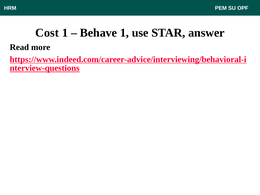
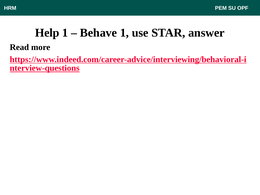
Cost: Cost -> Help (47, 33)
